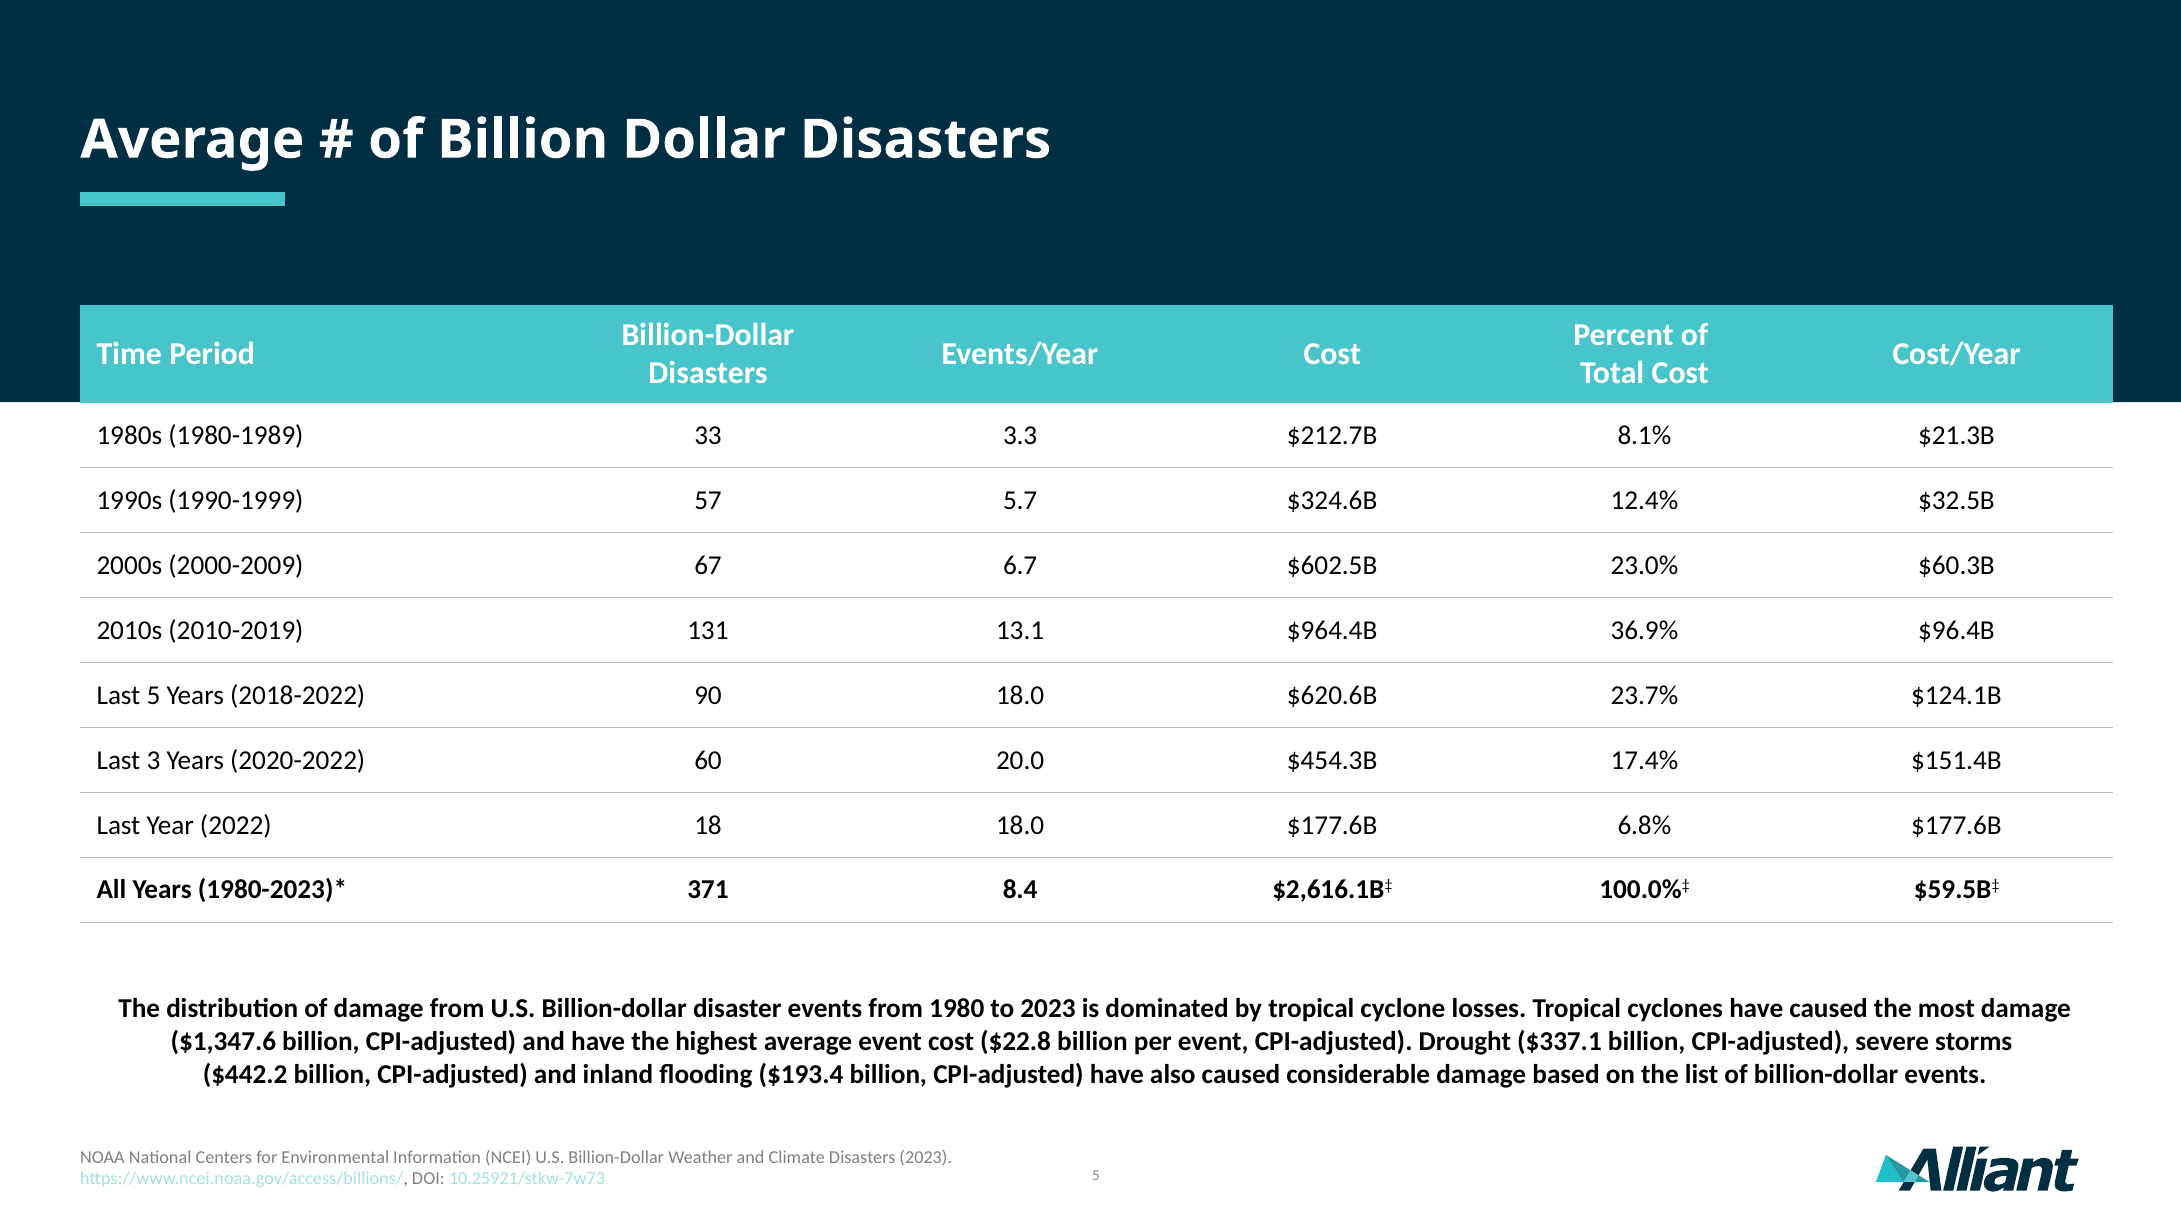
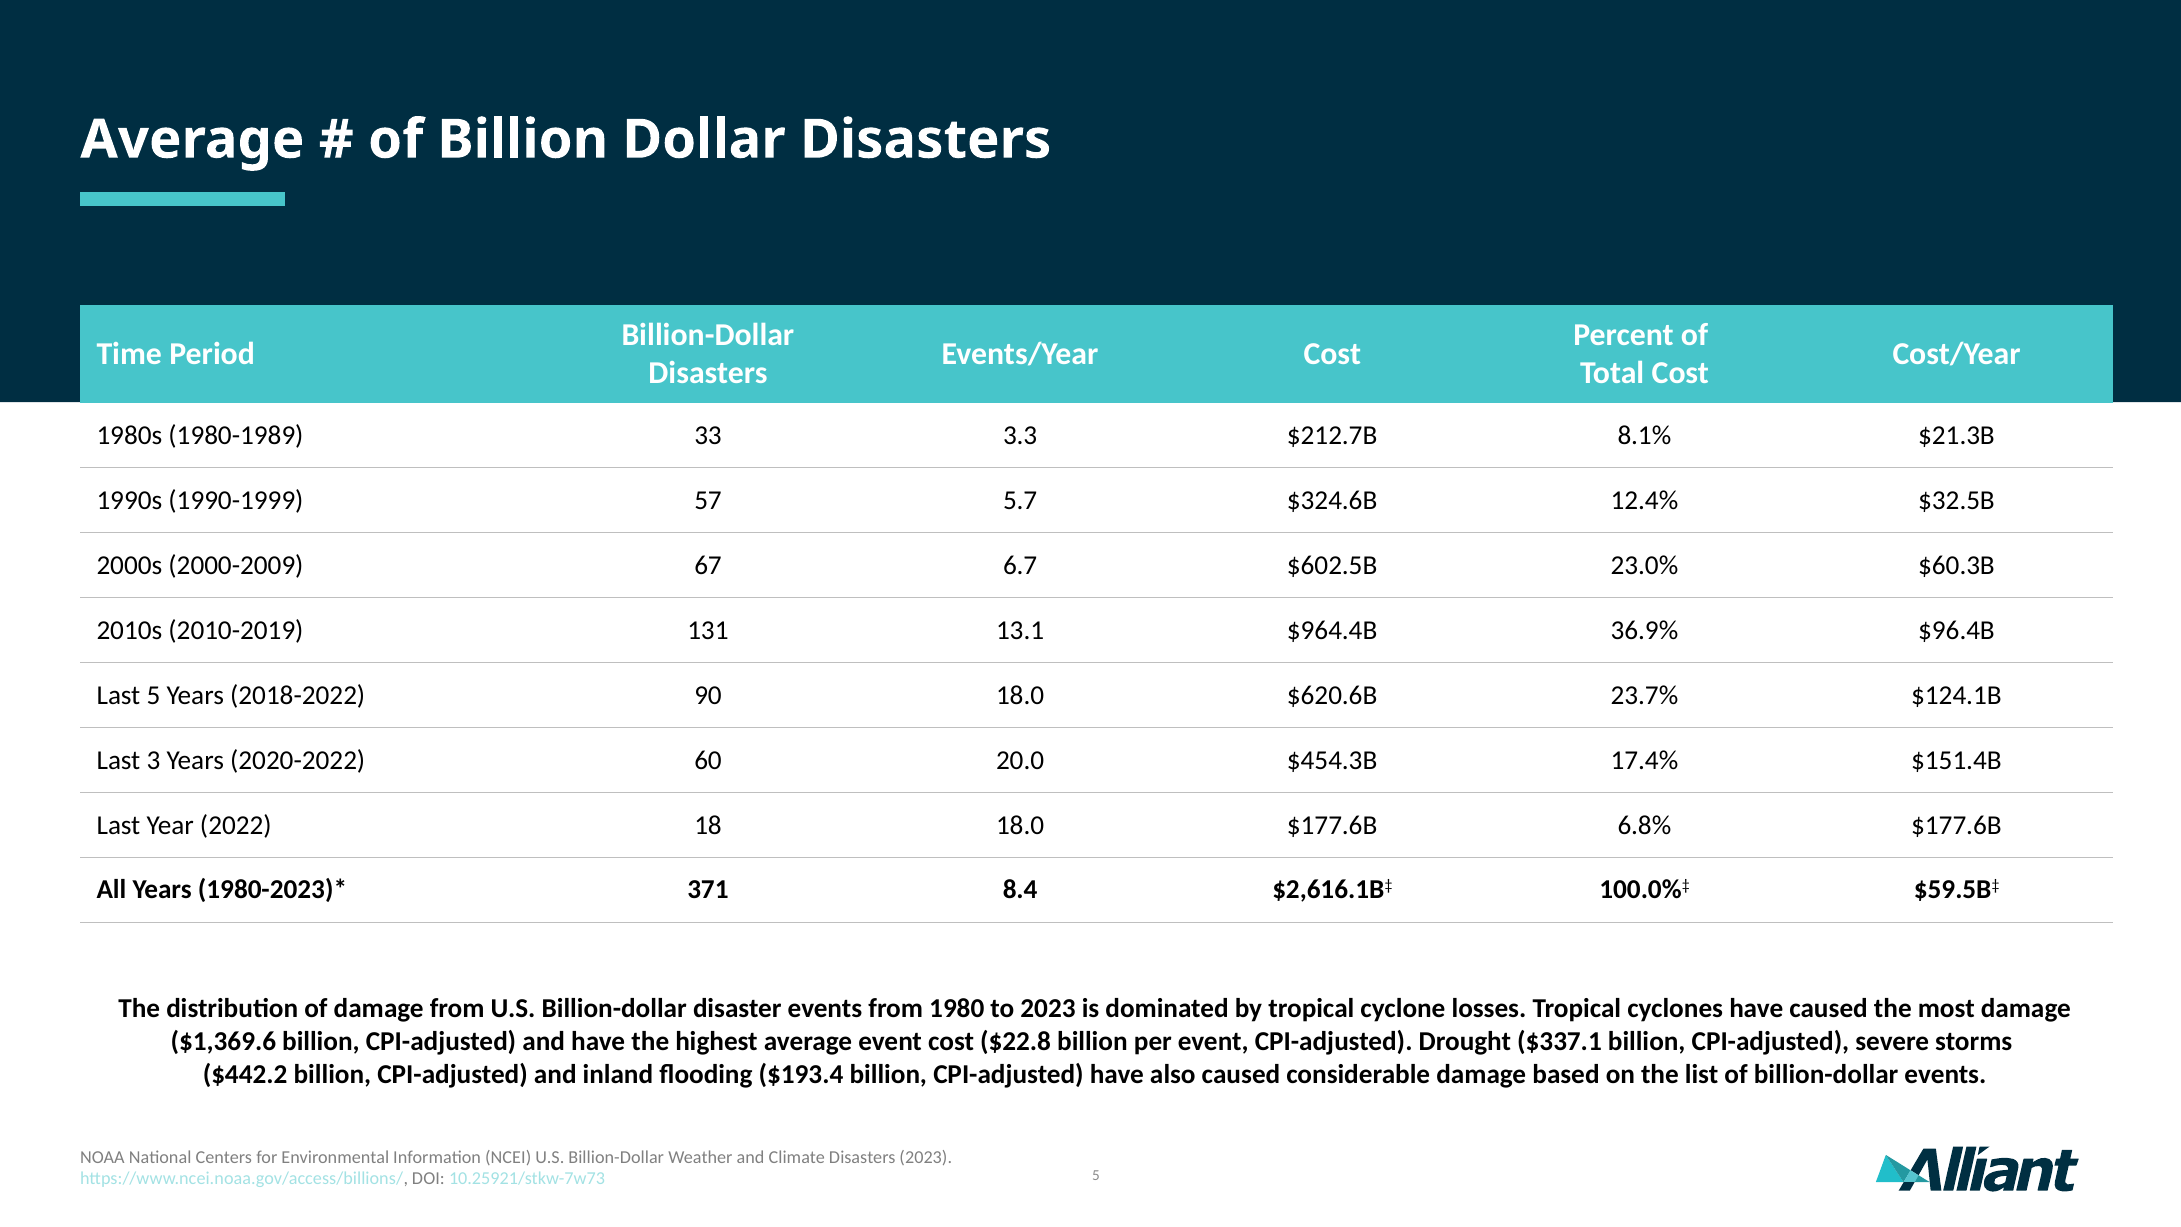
$1,347.6: $1,347.6 -> $1,369.6 (223, 1041)
